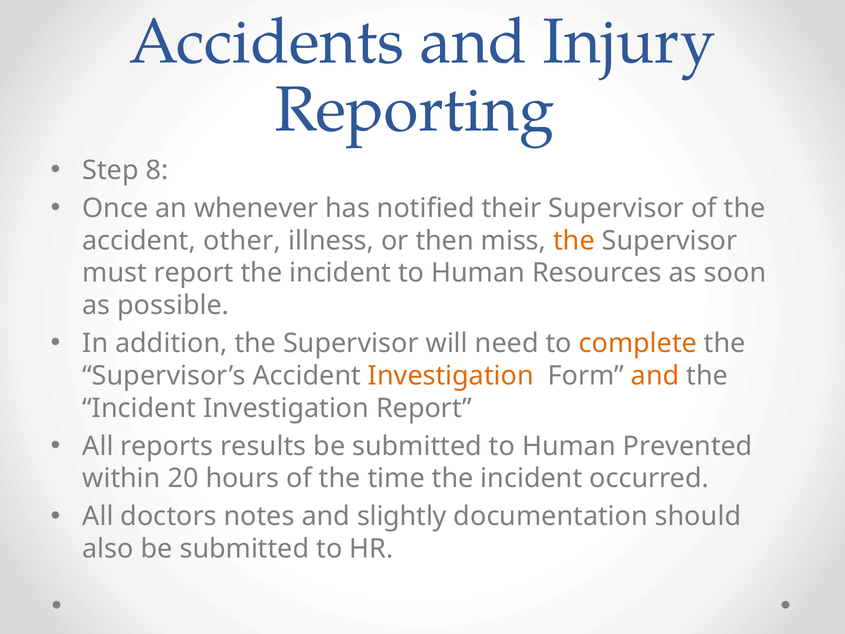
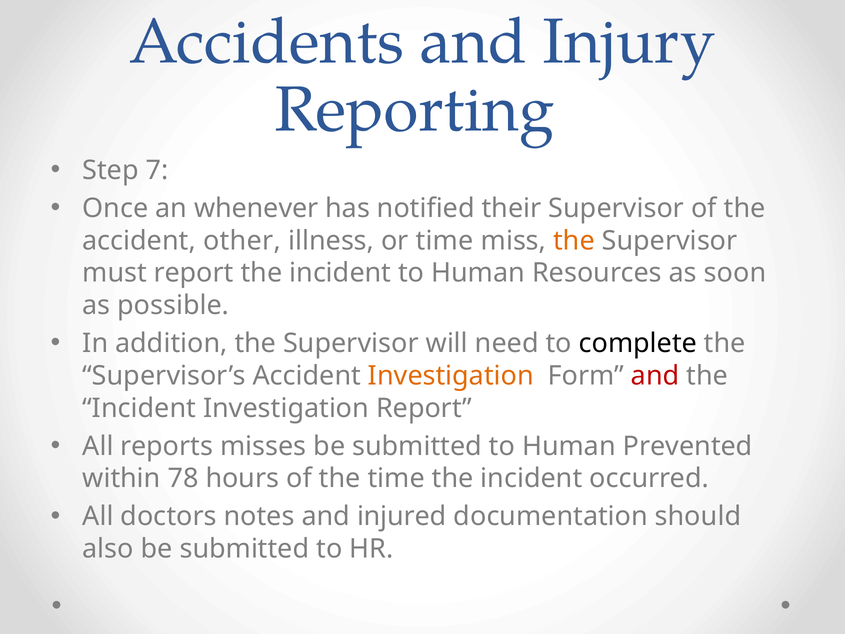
8: 8 -> 7 (157, 170)
or then: then -> time (445, 241)
complete colour: orange -> black (638, 343)
and colour: orange -> red (655, 376)
results: results -> misses (263, 446)
20: 20 -> 78 (183, 478)
slightly: slightly -> injured (402, 516)
